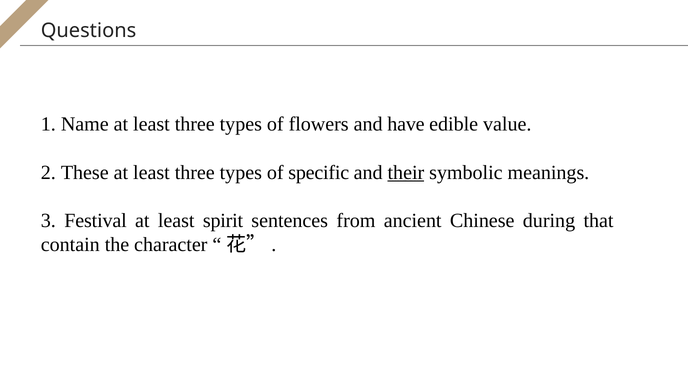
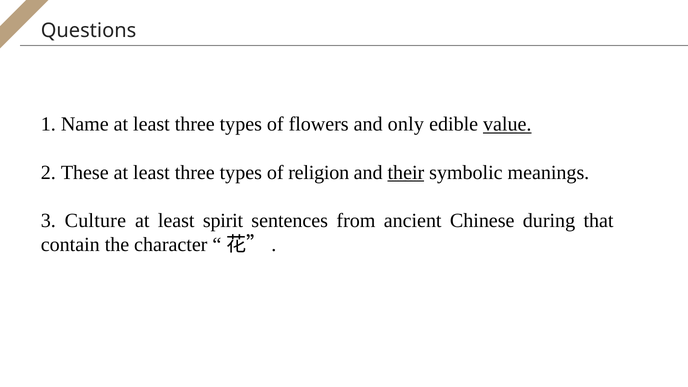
have: have -> only (406, 124)
value underline: none -> present (507, 124)
specific: specific -> religion (319, 172)
Festival: Festival -> Culture (95, 221)
